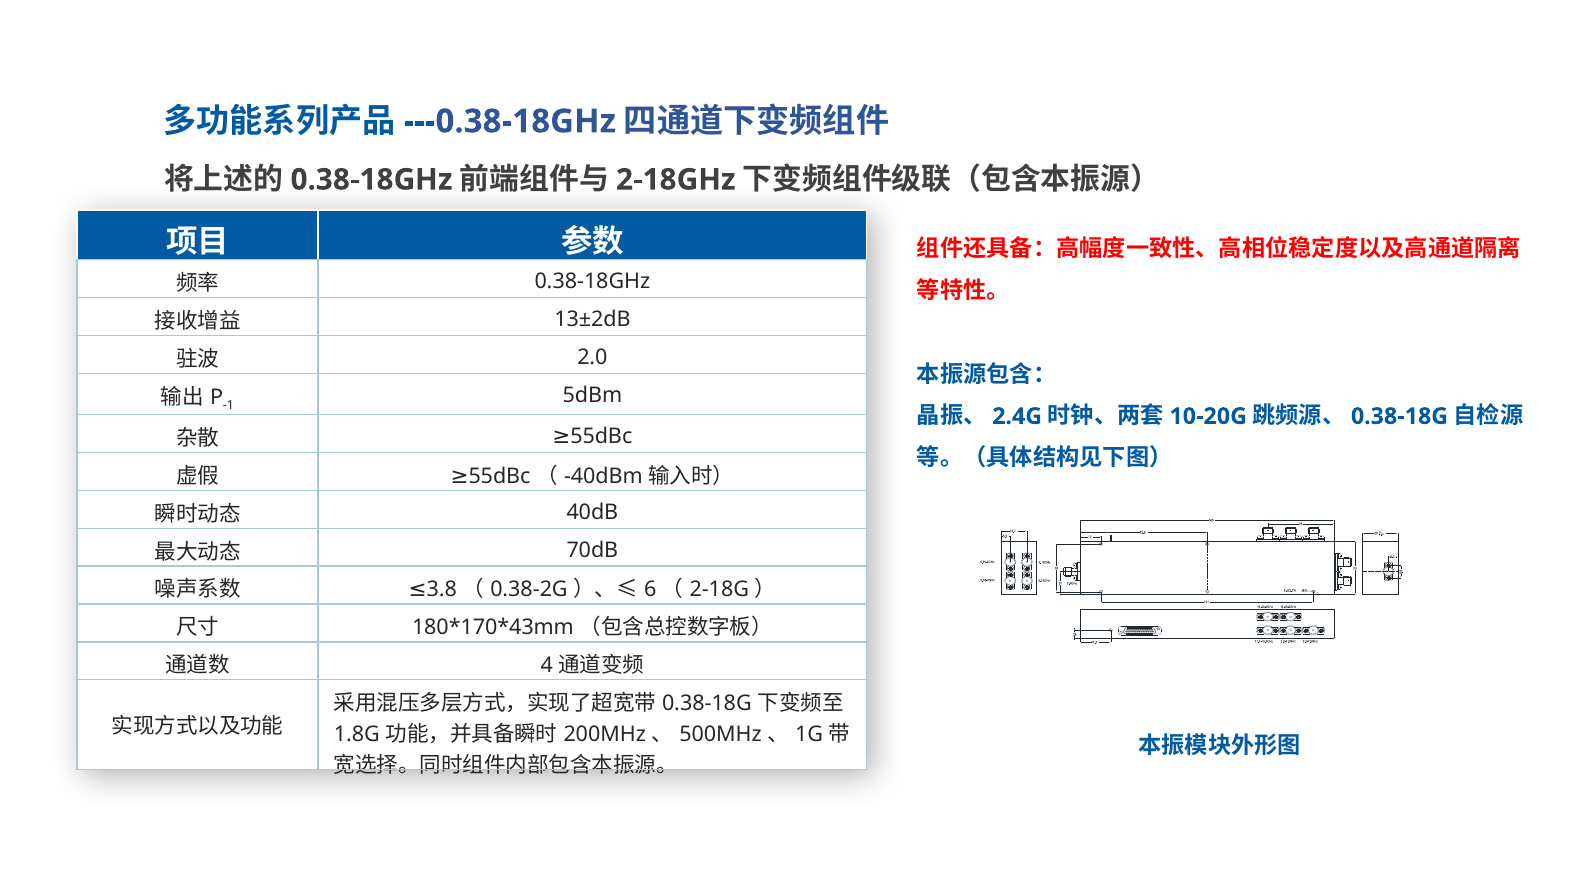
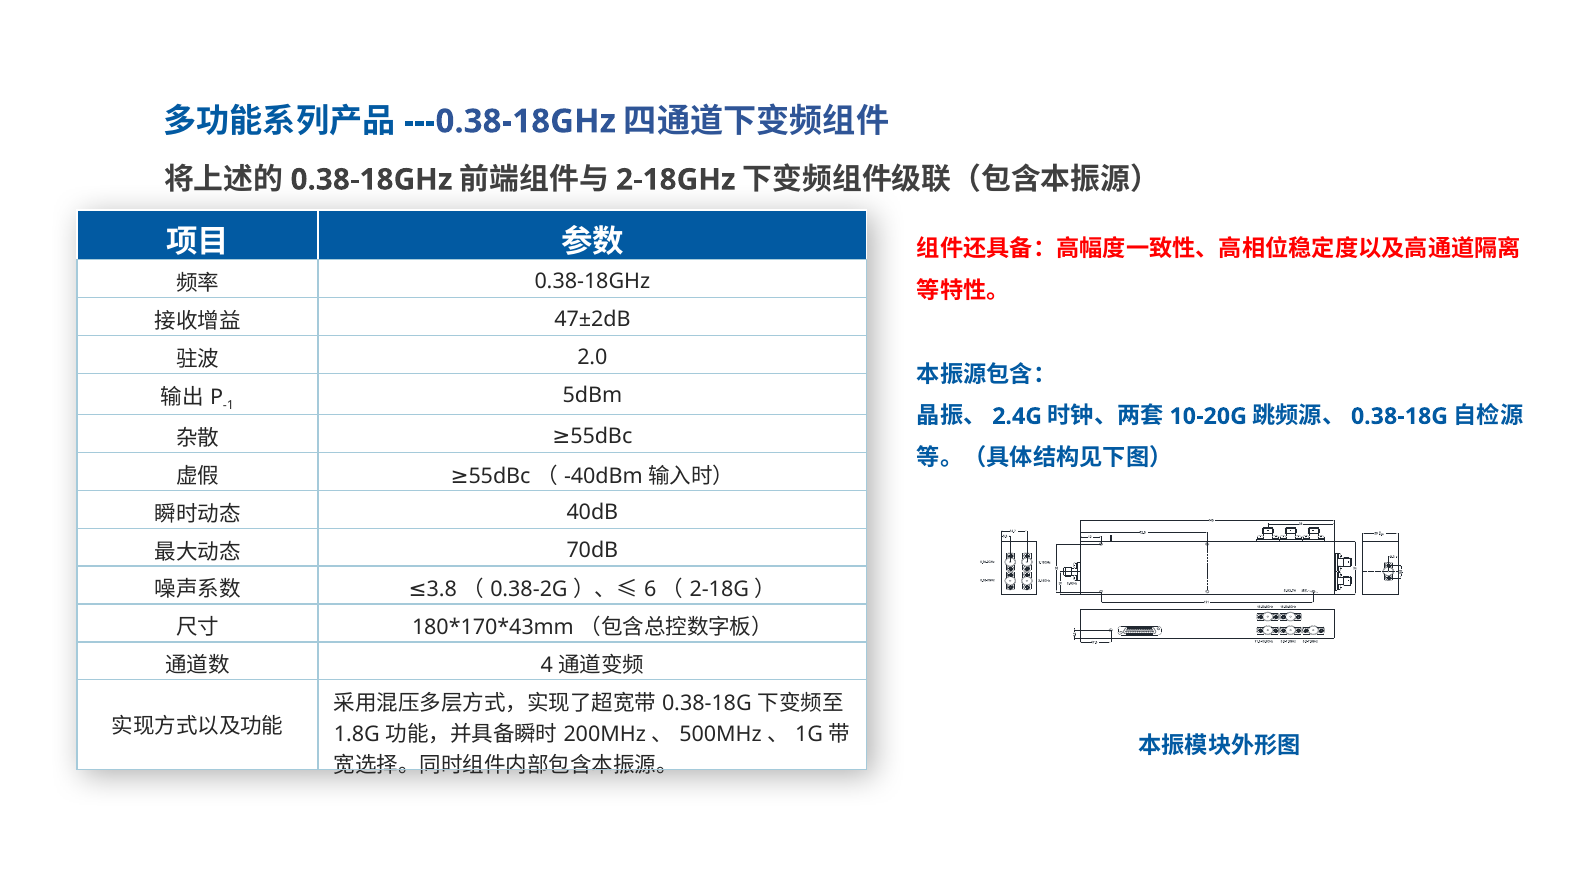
13±2dB: 13±2dB -> 47±2dB (592, 319)
